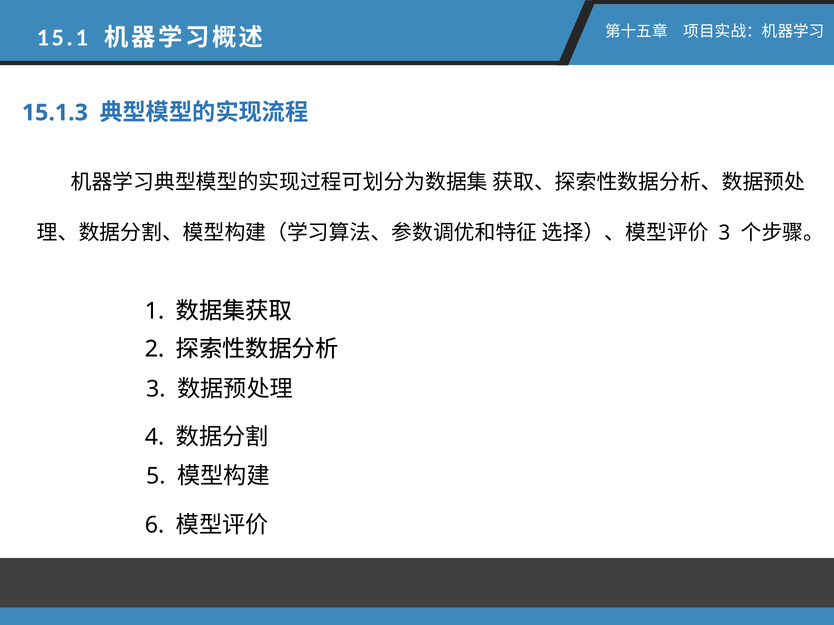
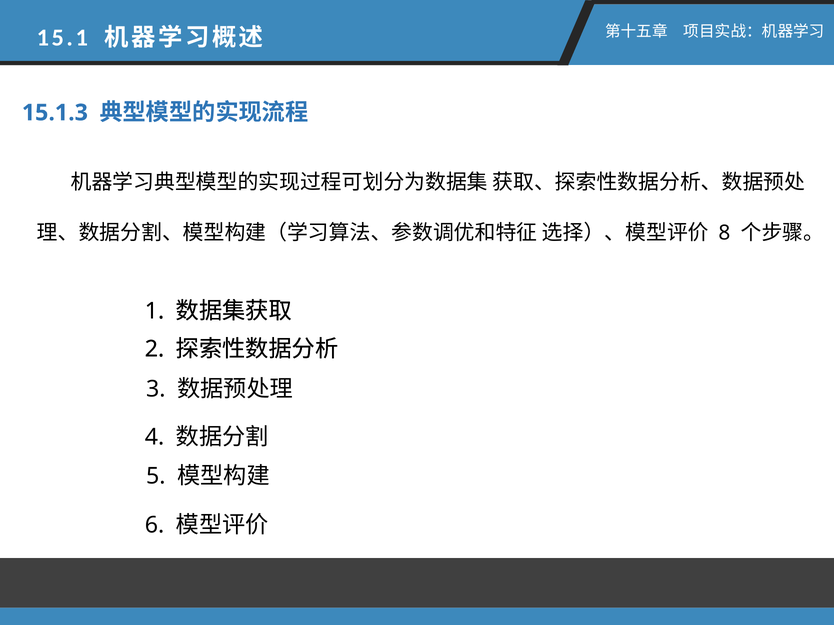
3: 3 -> 8 (724, 233)
